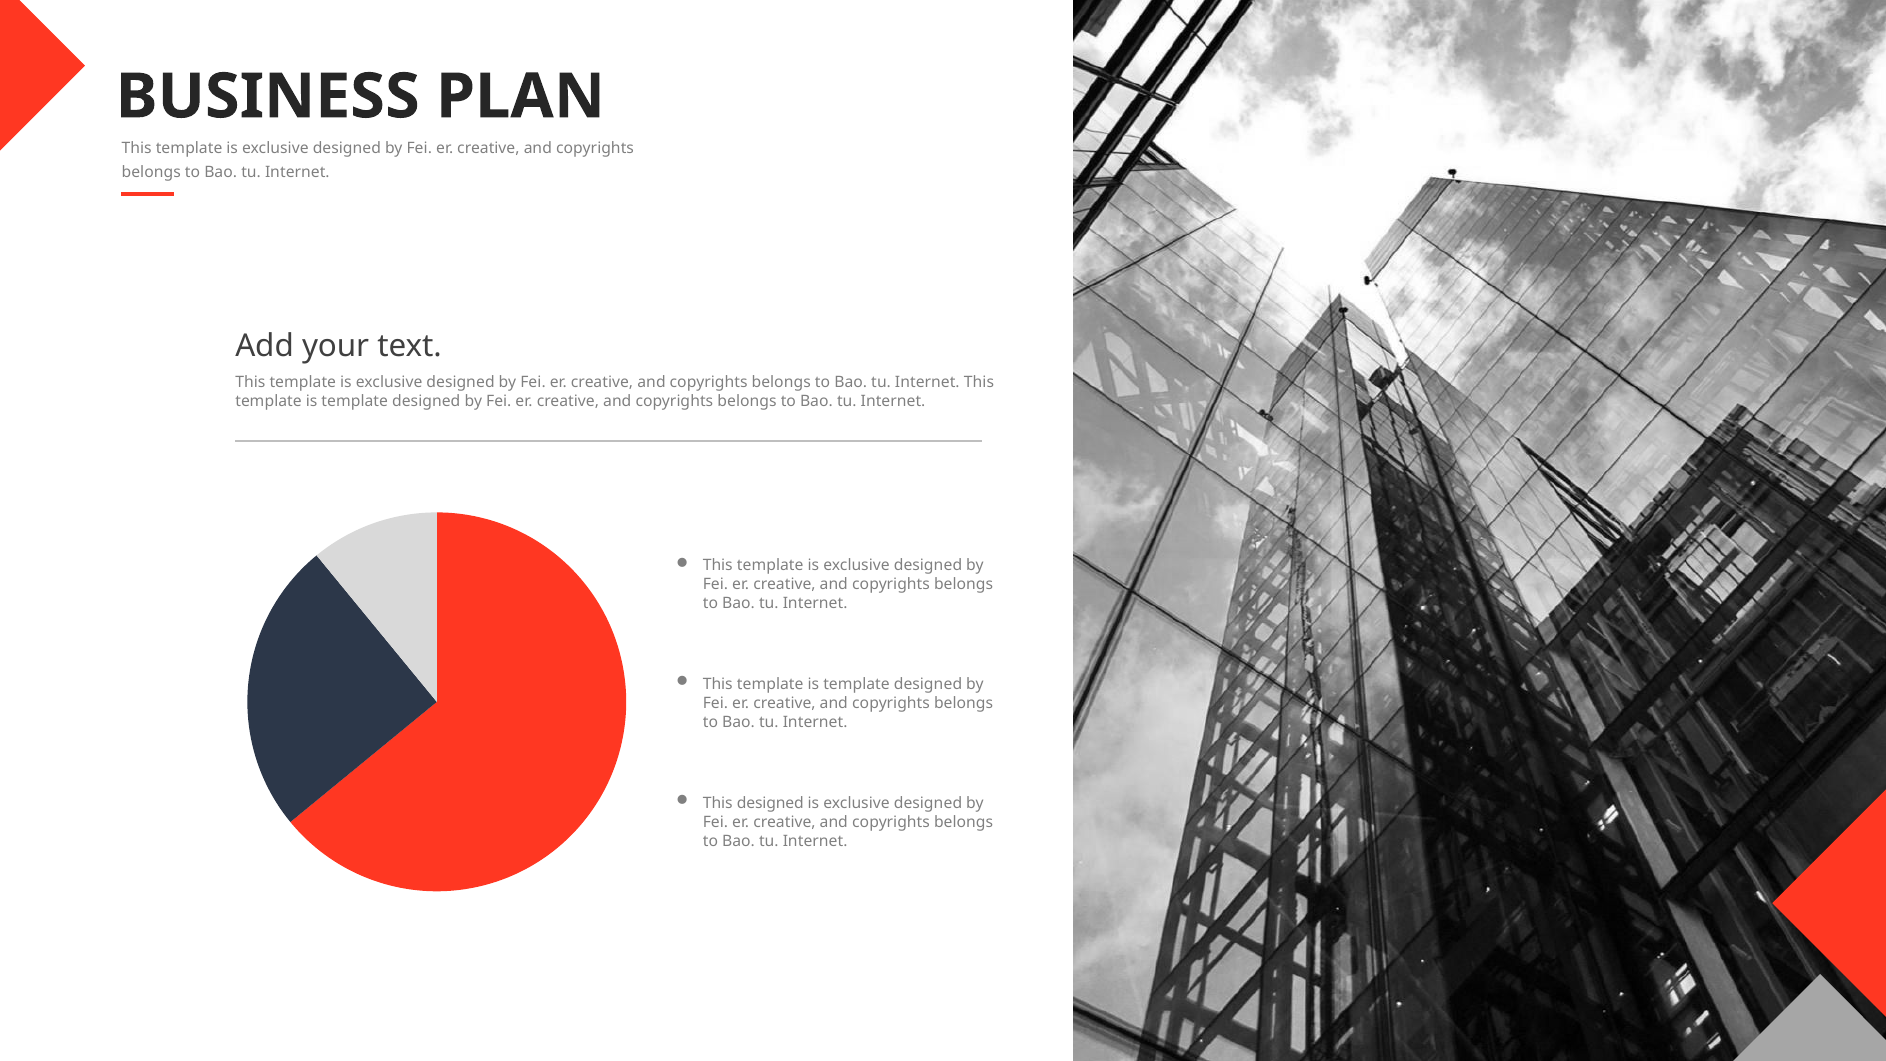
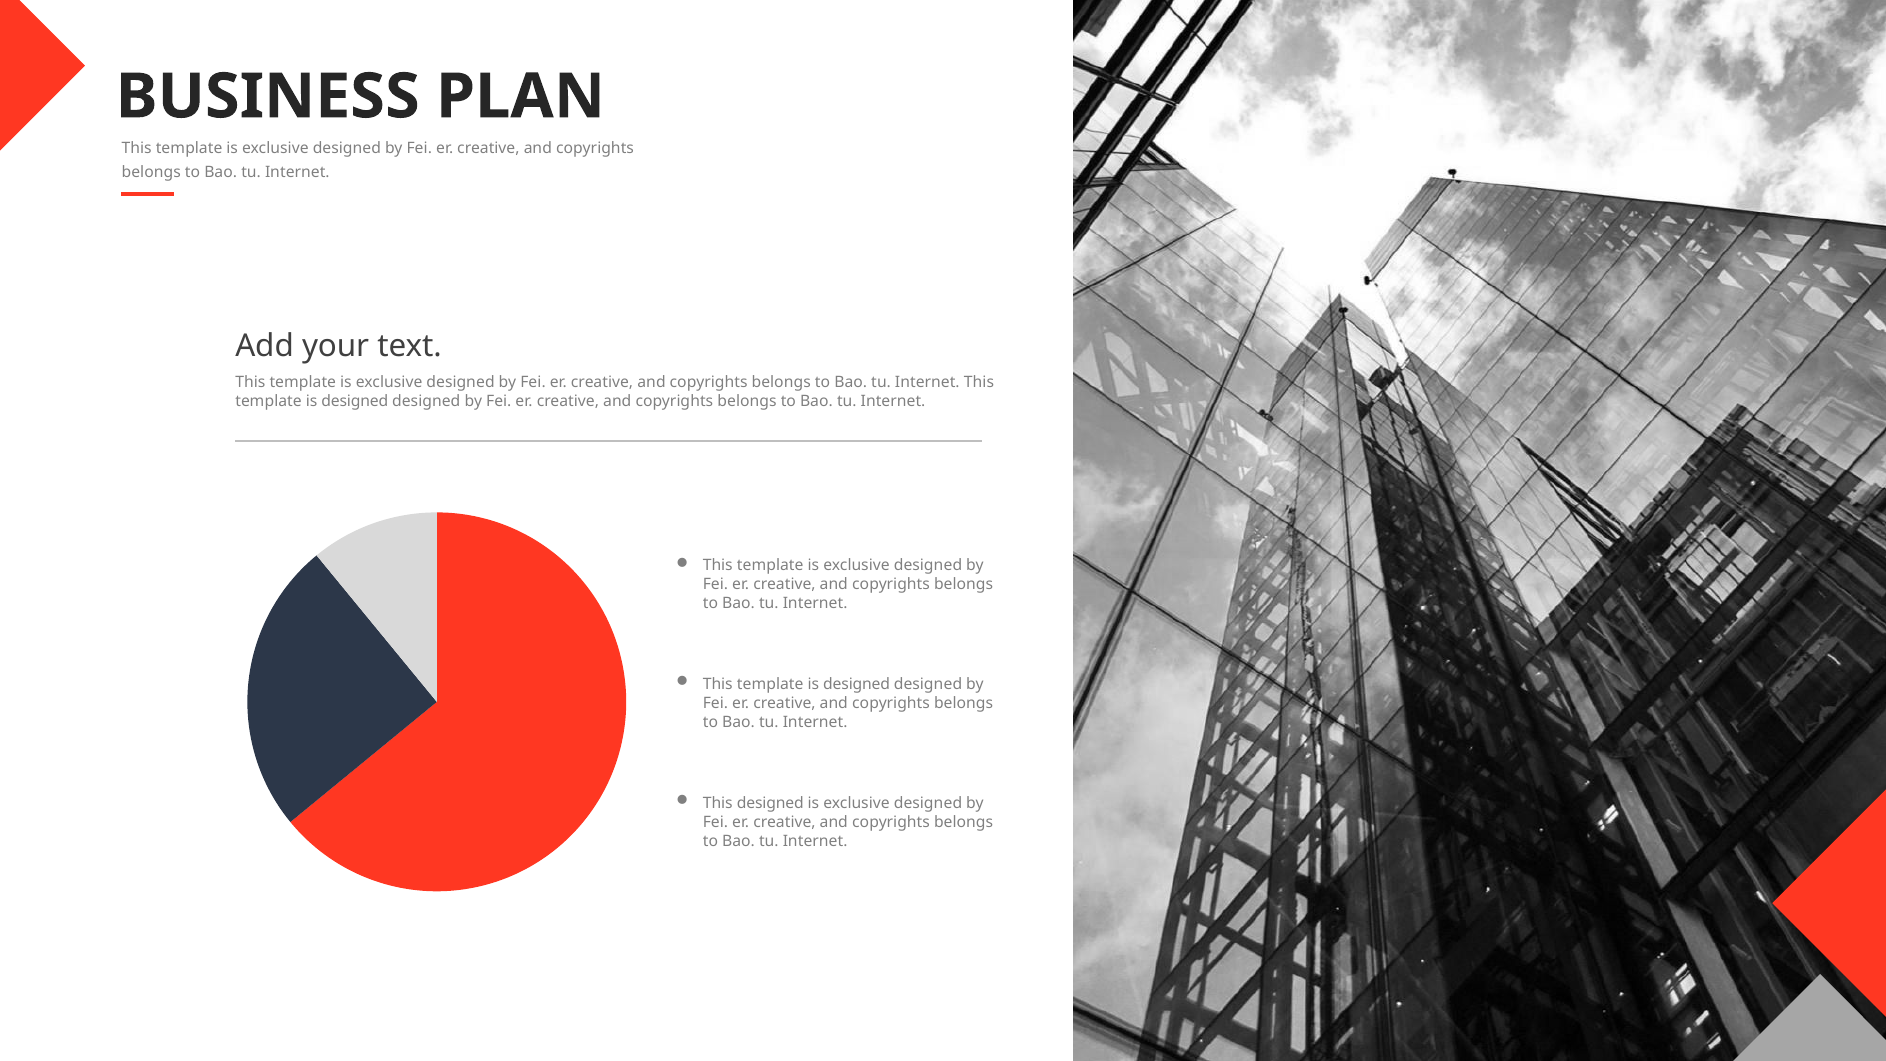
template: template -> designed (355, 401)
template: template -> designed (857, 684)
